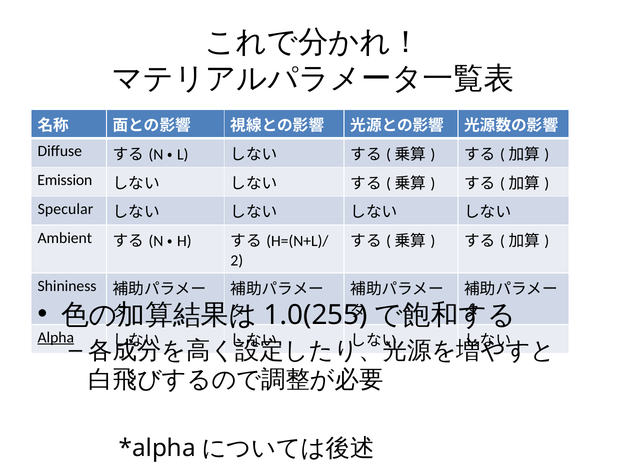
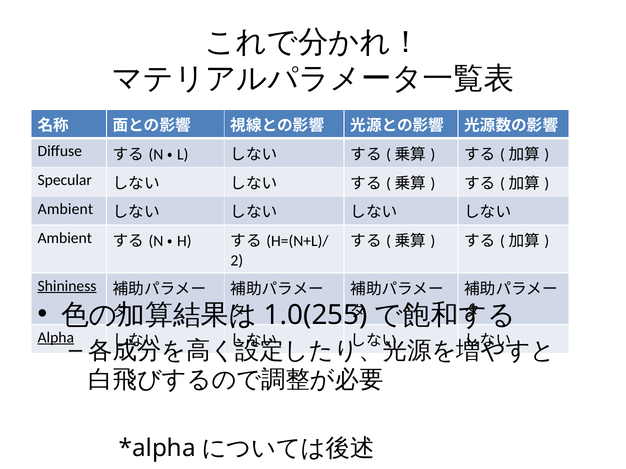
Emission: Emission -> Specular (65, 180)
Specular: Specular -> Ambient (65, 209)
Shininess underline: none -> present (67, 286)
